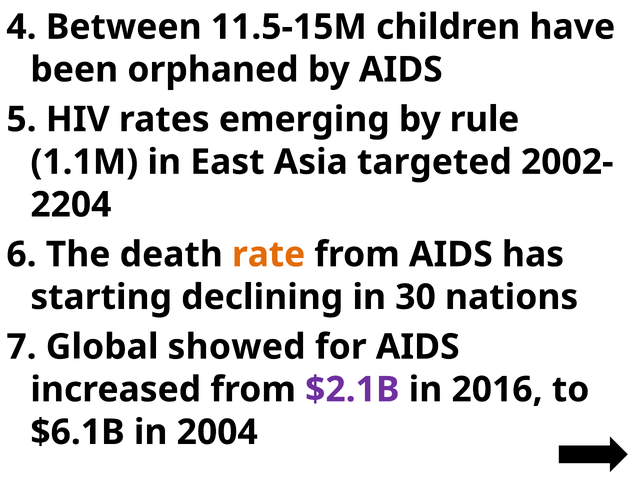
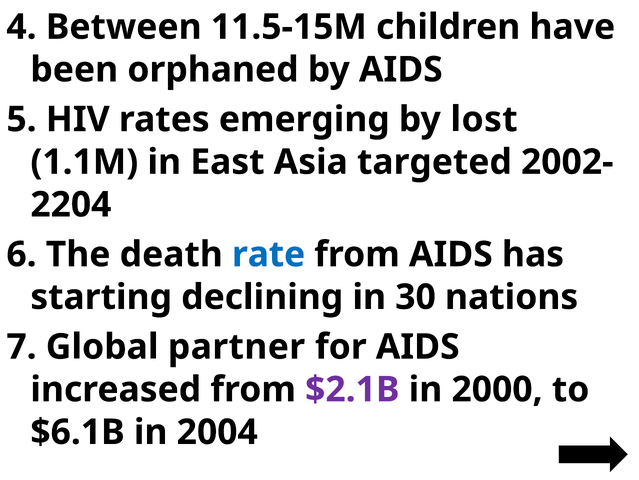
rule: rule -> lost (484, 119)
rate colour: orange -> blue (269, 254)
showed: showed -> partner (237, 346)
2016: 2016 -> 2000 (497, 389)
